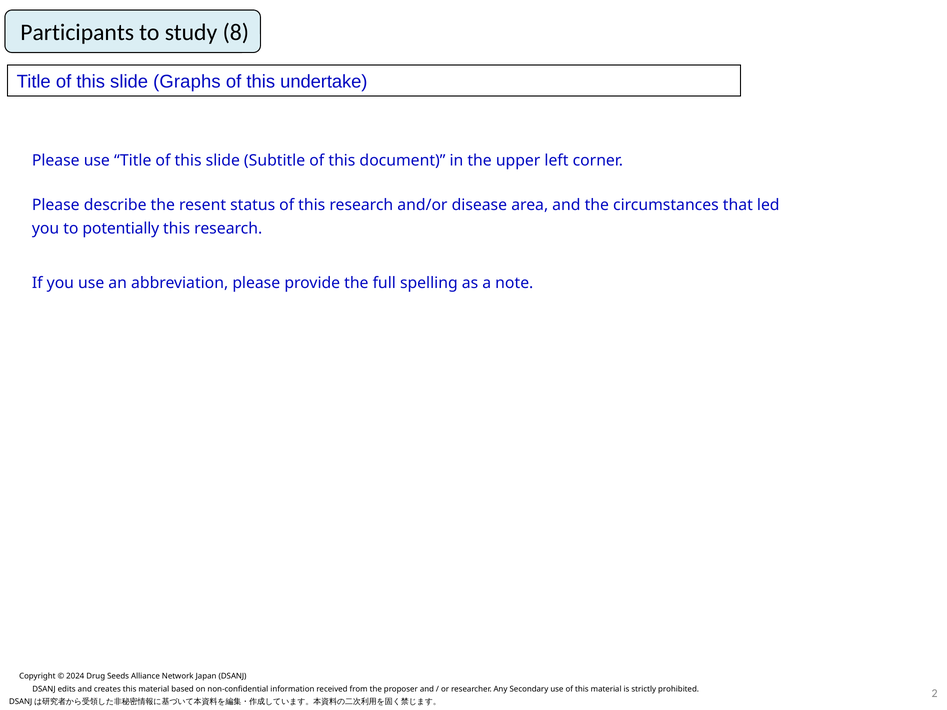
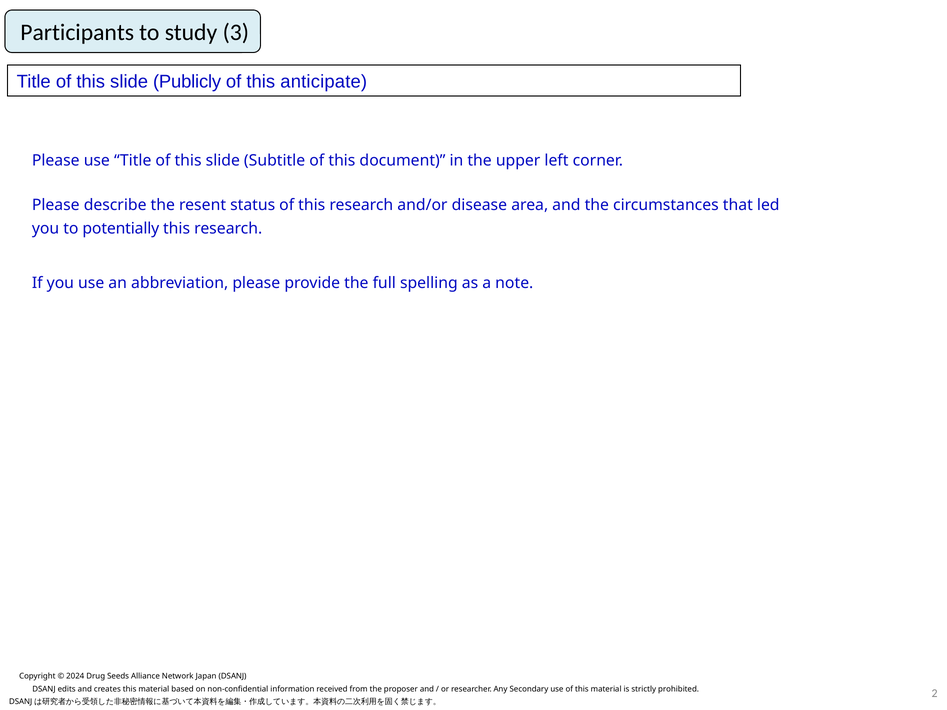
8: 8 -> 3 (236, 33)
Graphs: Graphs -> Publicly (187, 82)
undertake: undertake -> anticipate (324, 82)
